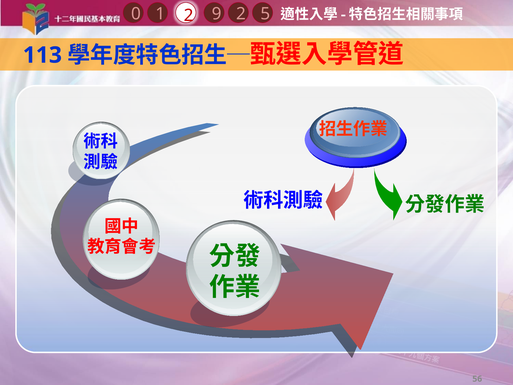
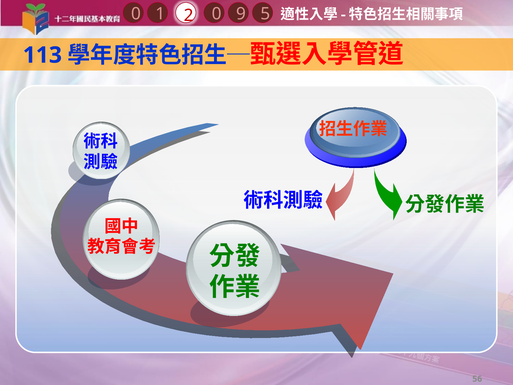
1 2: 2 -> 9 (241, 14)
2 9: 9 -> 0 (217, 14)
